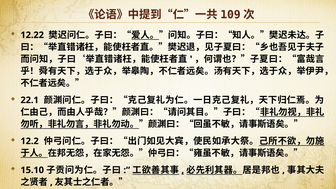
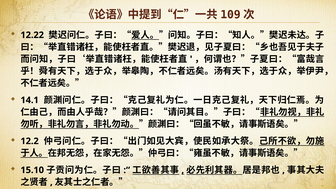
22.1: 22.1 -> 14.1 (30, 100)
